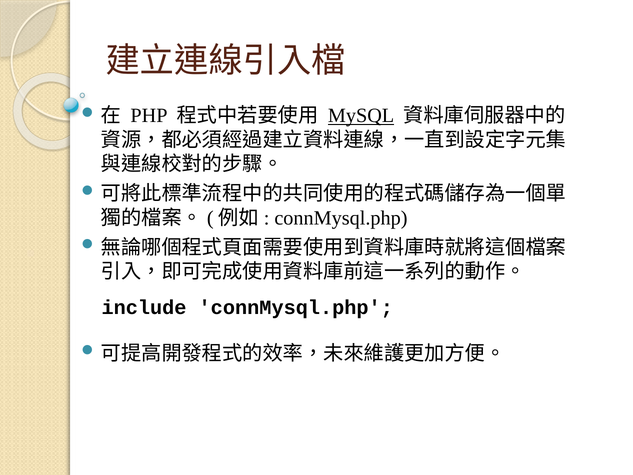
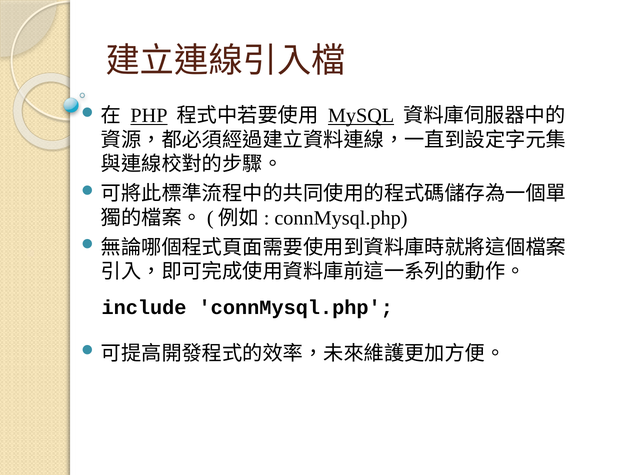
PHP underline: none -> present (149, 116)
